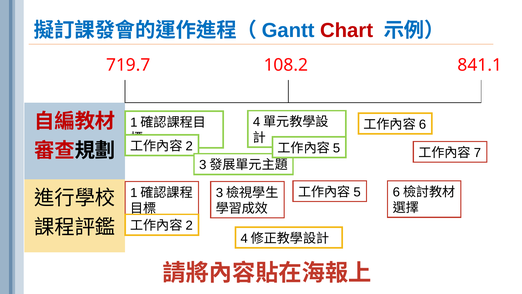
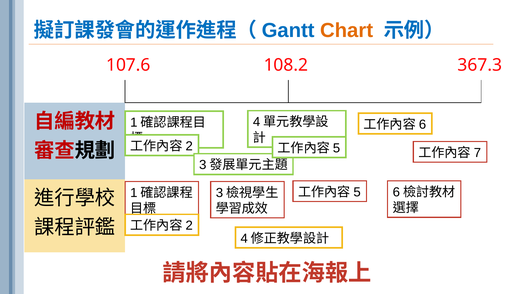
Chart colour: red -> orange (347, 30)
719.7: 719.7 -> 107.6 (128, 65)
841.1: 841.1 -> 367.3 (480, 65)
